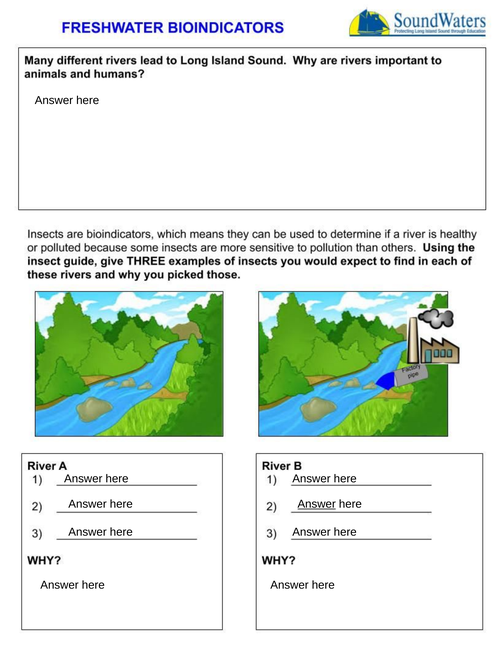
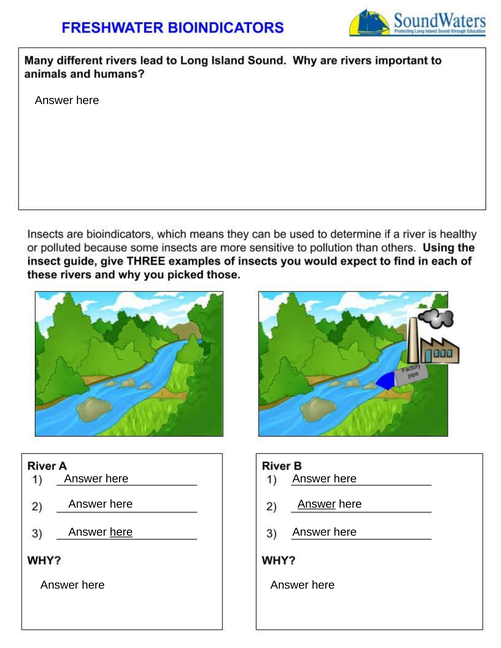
here underline: none -> present (121, 532)
